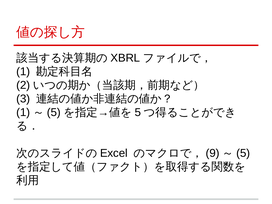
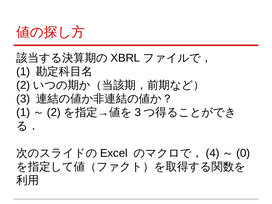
5: 5 -> 2 (54, 112)
5: 5 -> 3 (138, 112)
9: 9 -> 4 (213, 153)
5: 5 -> 0 (243, 153)
